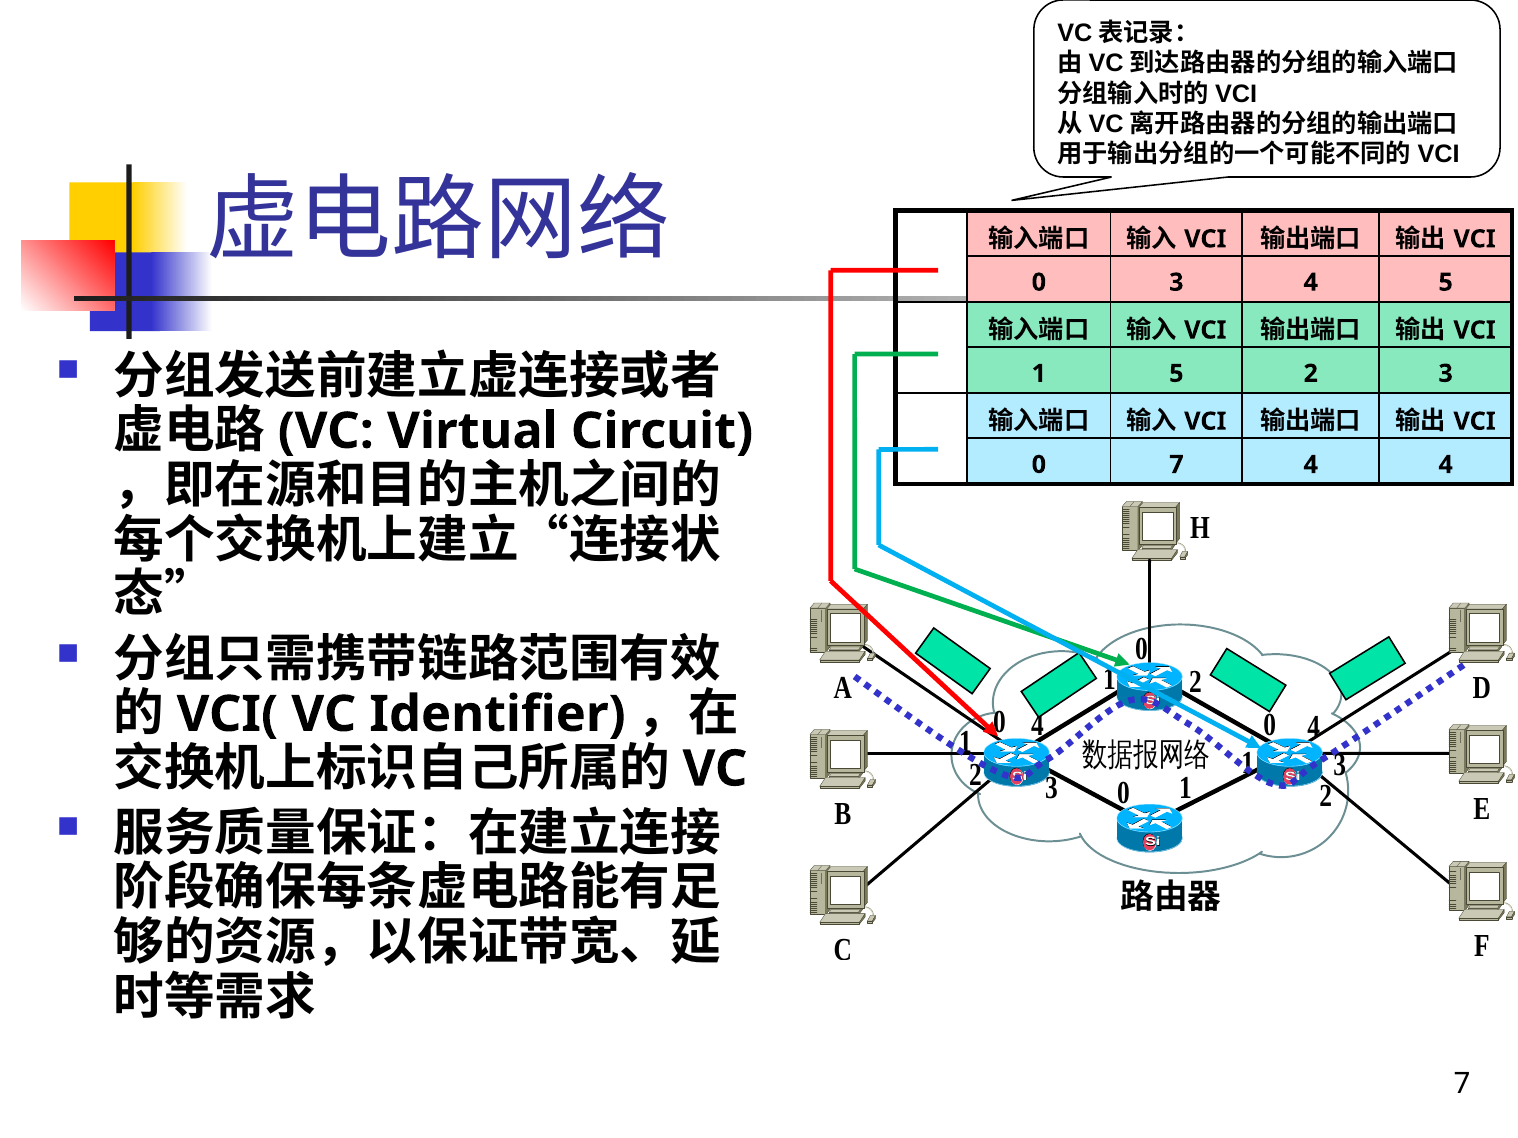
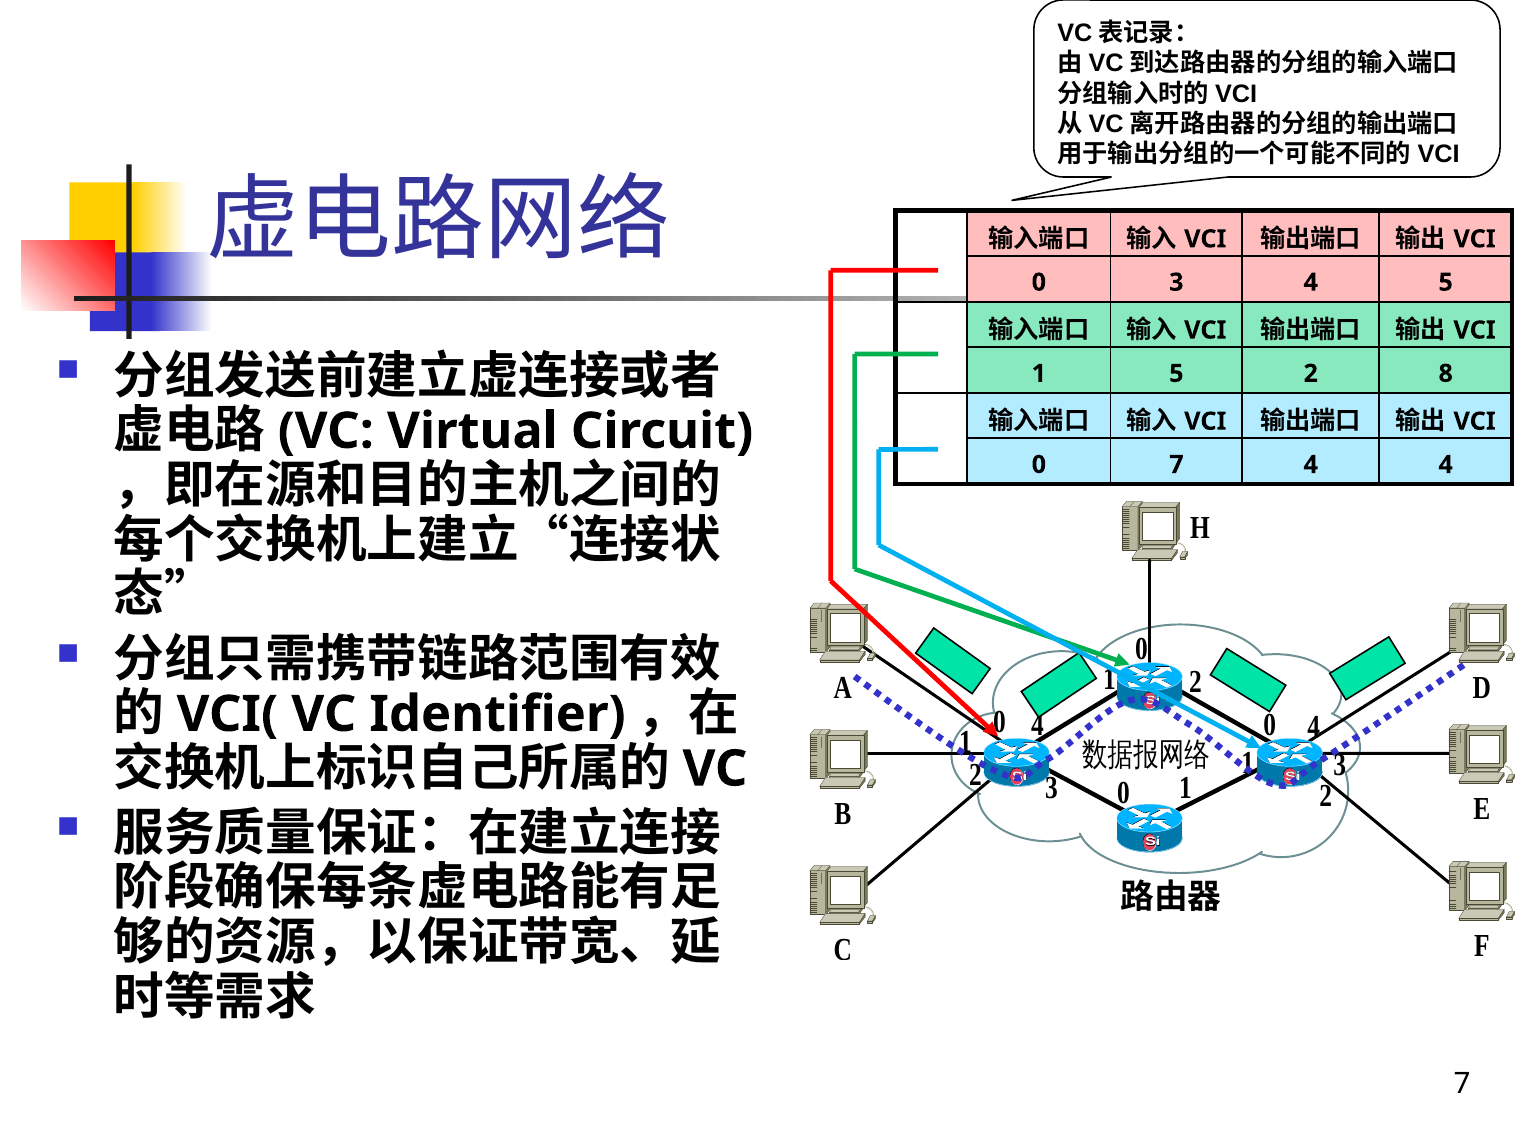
5 2 3: 3 -> 8 (1446, 374)
